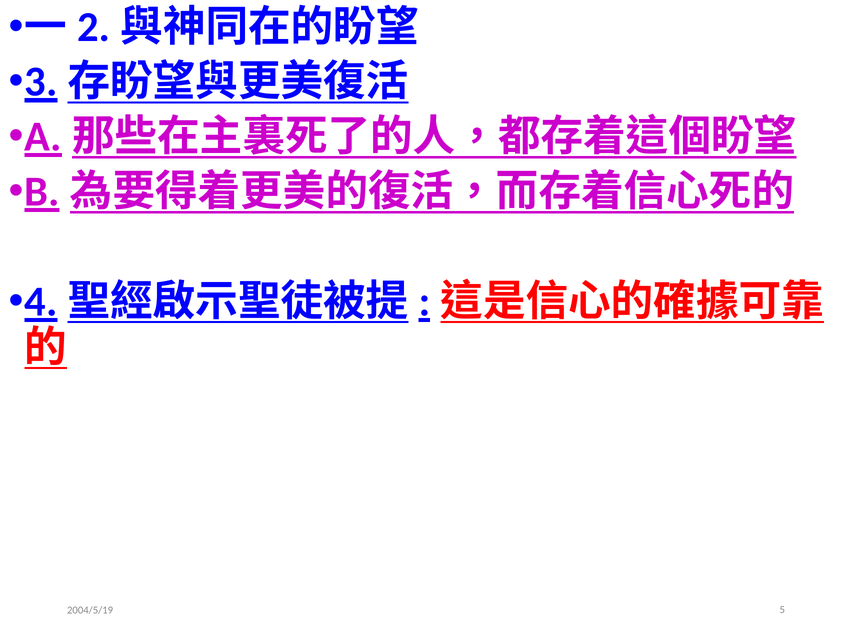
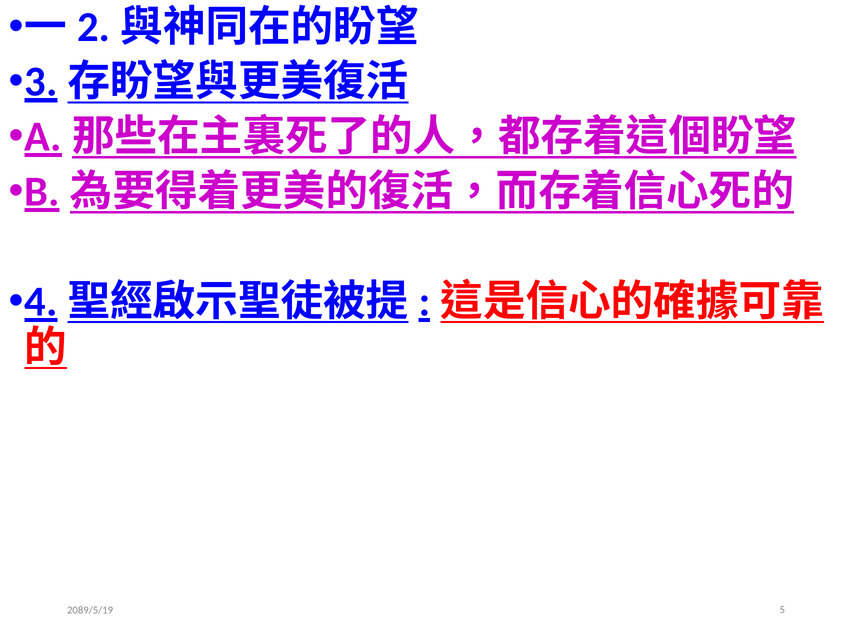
2004/5/19: 2004/5/19 -> 2089/5/19 (90, 610)
